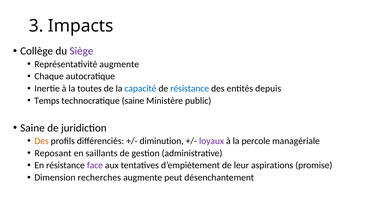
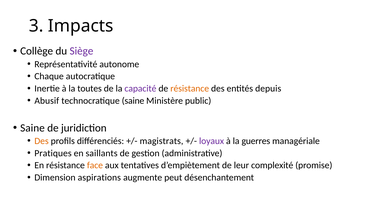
Représentativité augmente: augmente -> autonome (119, 64)
capacité colour: blue -> purple (140, 89)
résistance colour: blue -> orange (190, 89)
Temps: Temps -> Abusif (47, 101)
diminution: diminution -> magistrats (162, 141)
percole: percole -> guerres (256, 141)
Reposant: Reposant -> Pratiques (53, 153)
face colour: purple -> orange (95, 165)
aspirations: aspirations -> complexité (272, 165)
recherches: recherches -> aspirations (99, 178)
